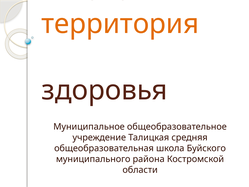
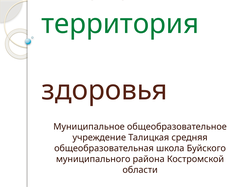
территория colour: orange -> green (120, 24)
